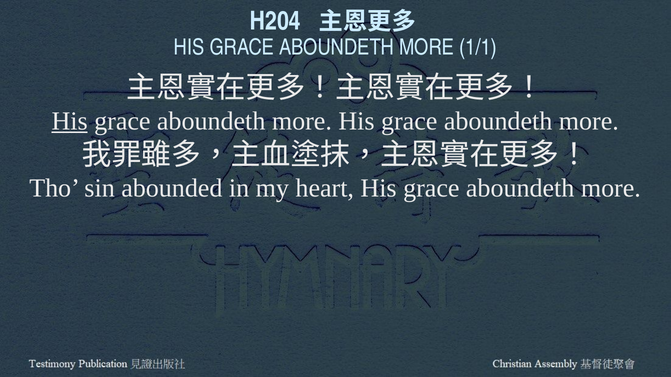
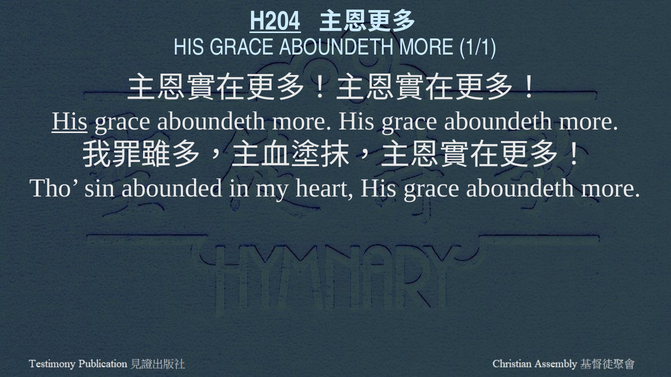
H204 underline: none -> present (275, 21)
